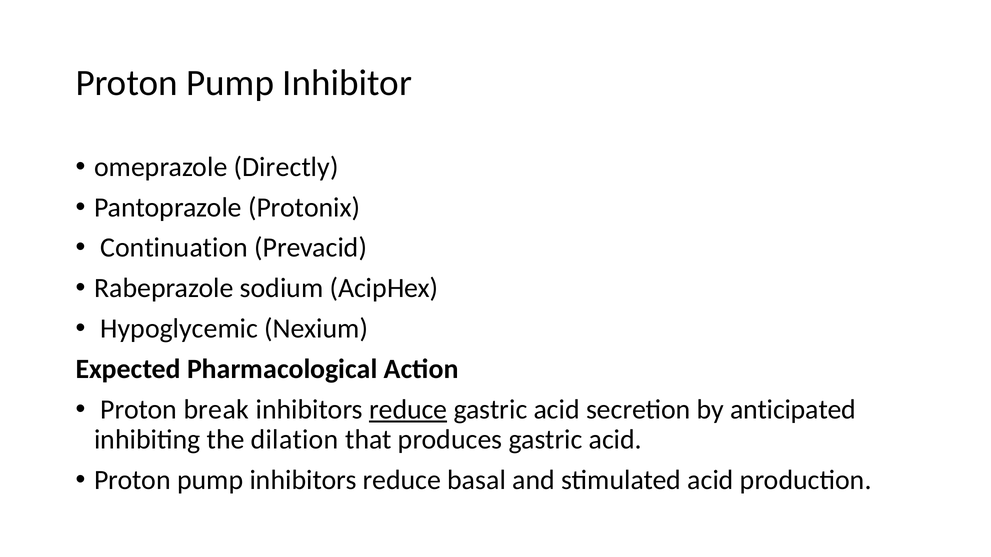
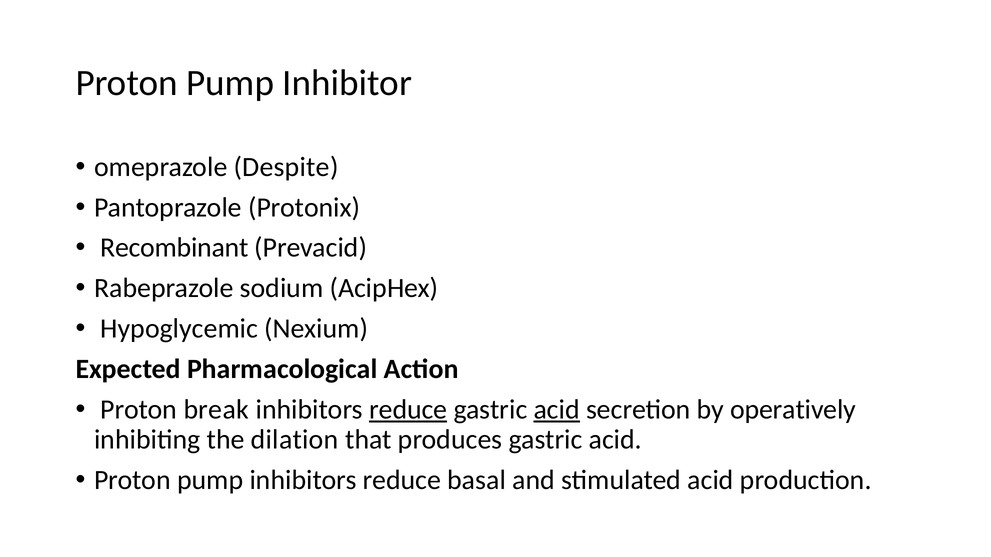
Directly: Directly -> Despite (286, 167)
Continuation: Continuation -> Recombinant (174, 248)
acid underline: none -> present (557, 410)
anticipated: anticipated -> operatively (793, 410)
